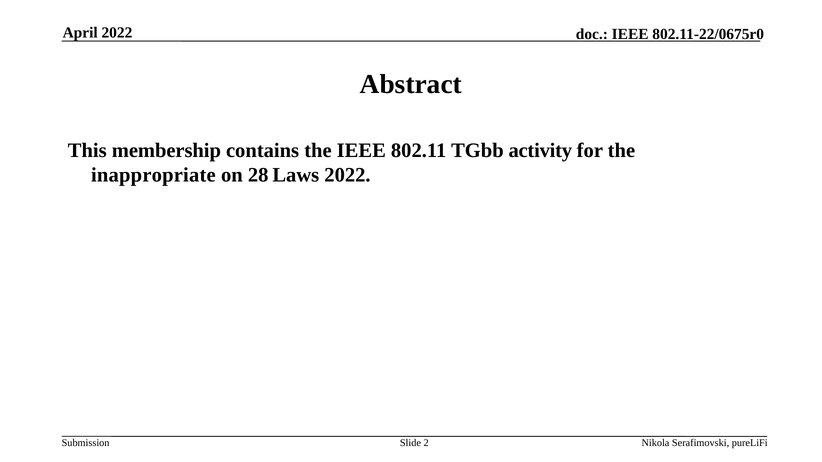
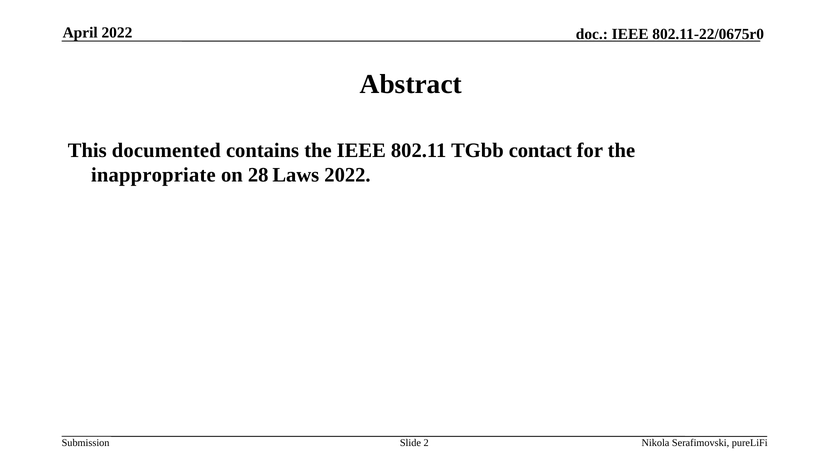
membership: membership -> documented (166, 150)
activity: activity -> contact (540, 150)
